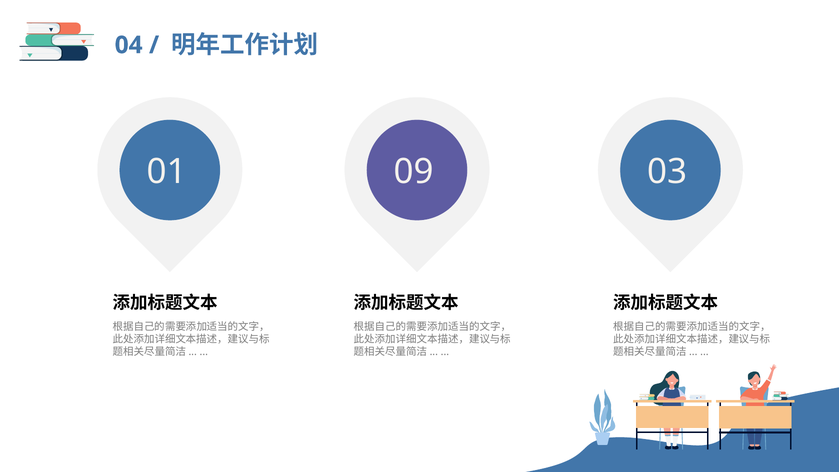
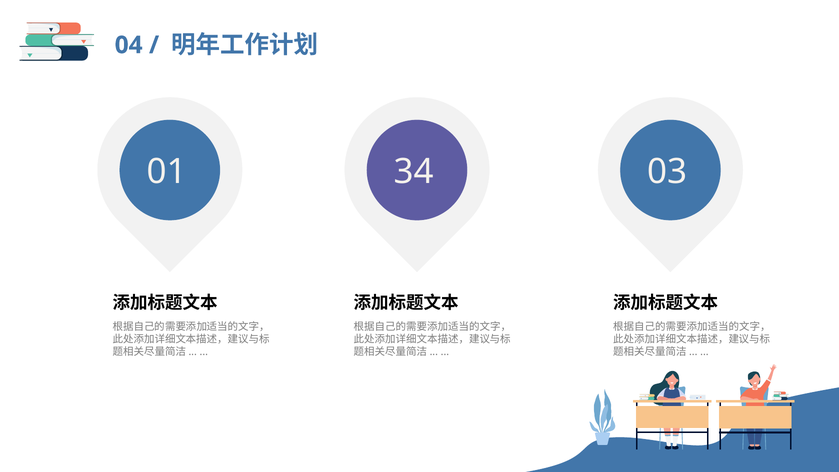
09: 09 -> 34 (414, 172)
